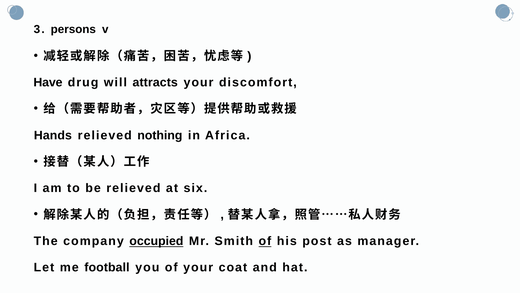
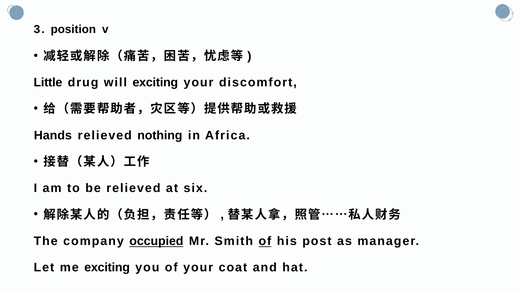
persons: persons -> position (73, 29)
Have: Have -> Little (48, 82)
will attracts: attracts -> exciting (155, 82)
me football: football -> exciting (107, 267)
